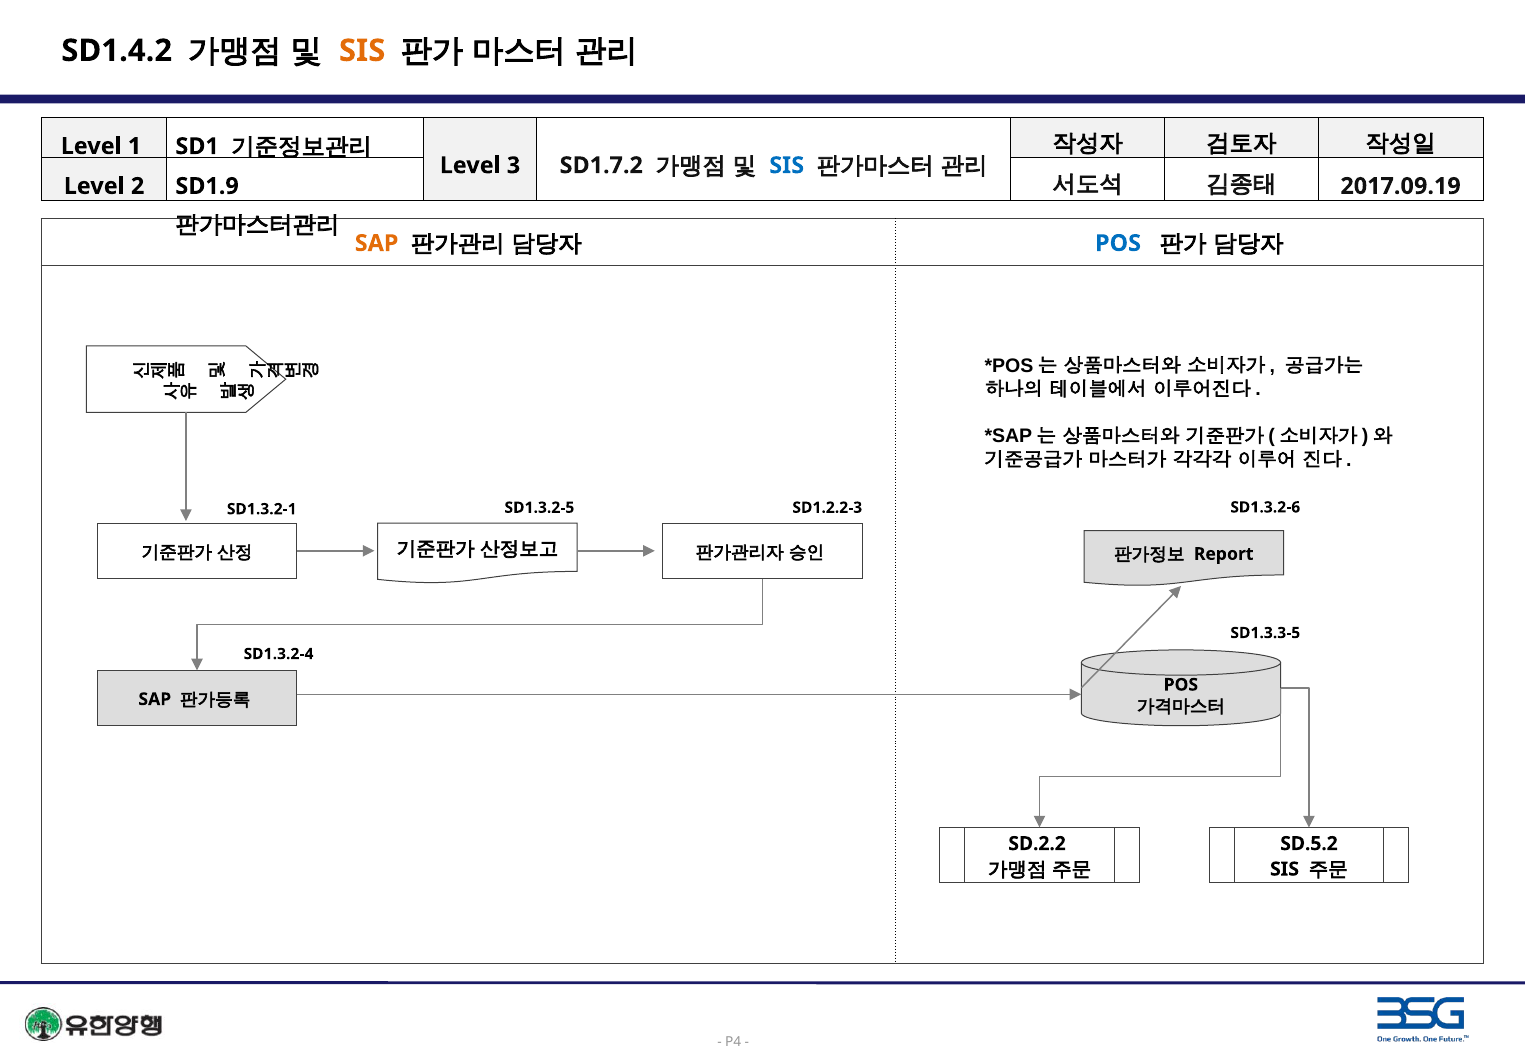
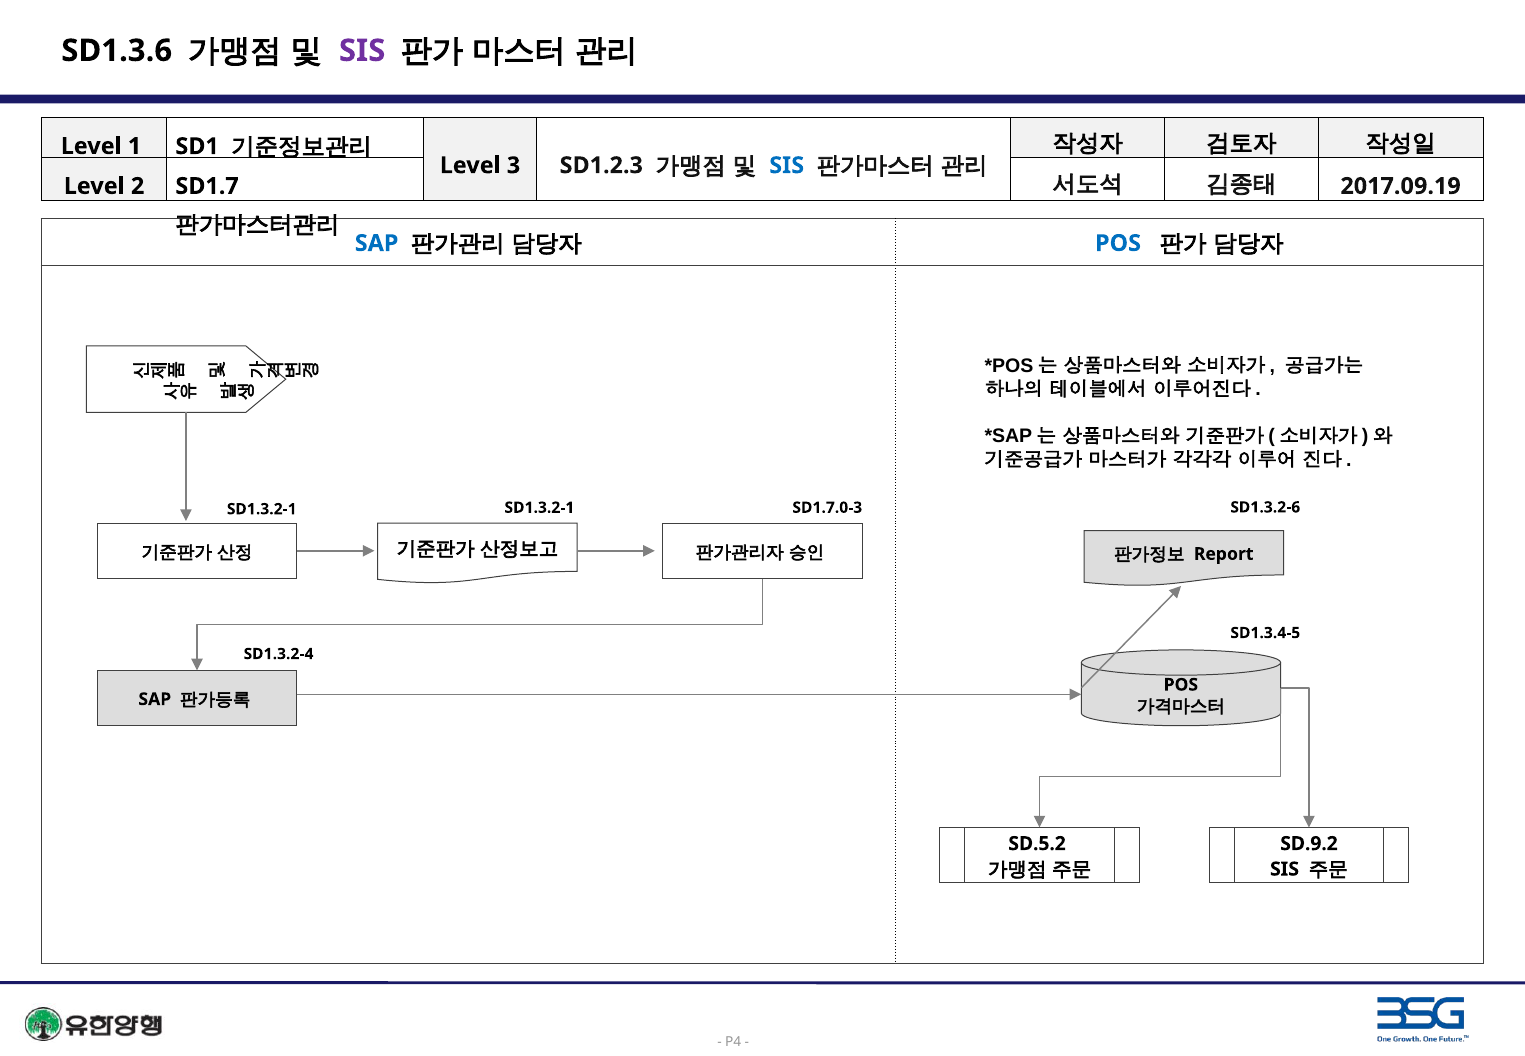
SD1.4.2: SD1.4.2 -> SD1.3.6 (117, 51)
SIS colour: orange -> purple (362, 51)
SD1.7.2: SD1.7.2 -> SD1.2.3 (601, 165)
SD1.9: SD1.9 -> SD1.7 (207, 186)
SAP colour: orange -> blue (377, 243)
SD1.2.2-3: SD1.2.2-3 -> SD1.7.0-3 (827, 508)
SD1.3.2-1 SD1.3.2-5: SD1.3.2-5 -> SD1.3.2-1 (539, 508)
SD1.3.3-5: SD1.3.3-5 -> SD1.3.4-5 (1265, 633)
SD.2.2: SD.2.2 -> SD.5.2 (1037, 844)
SD.5.2: SD.5.2 -> SD.9.2 (1309, 844)
